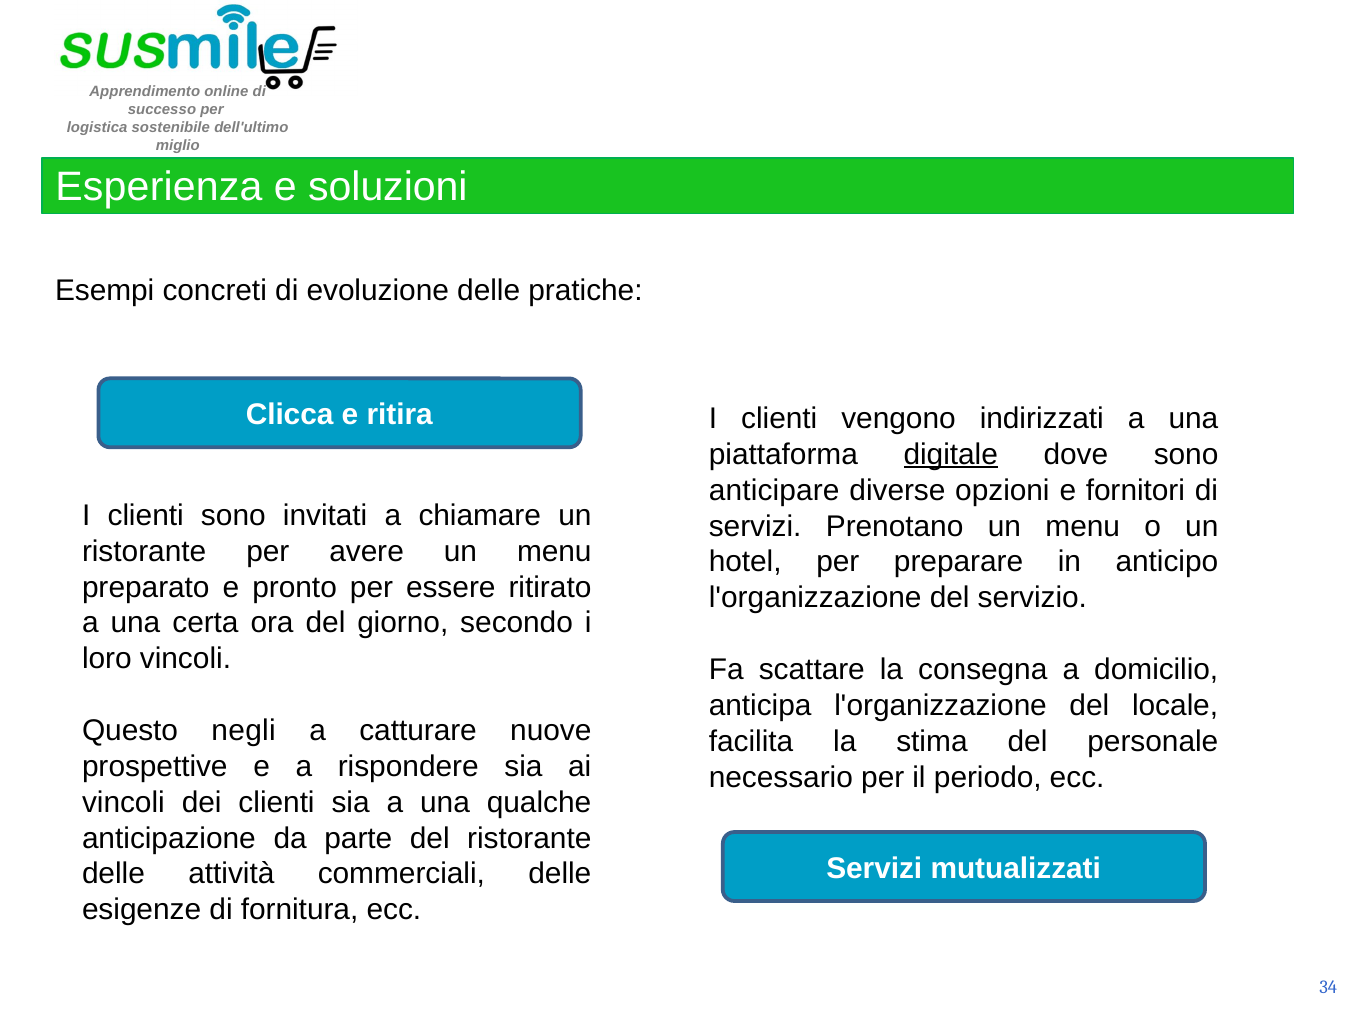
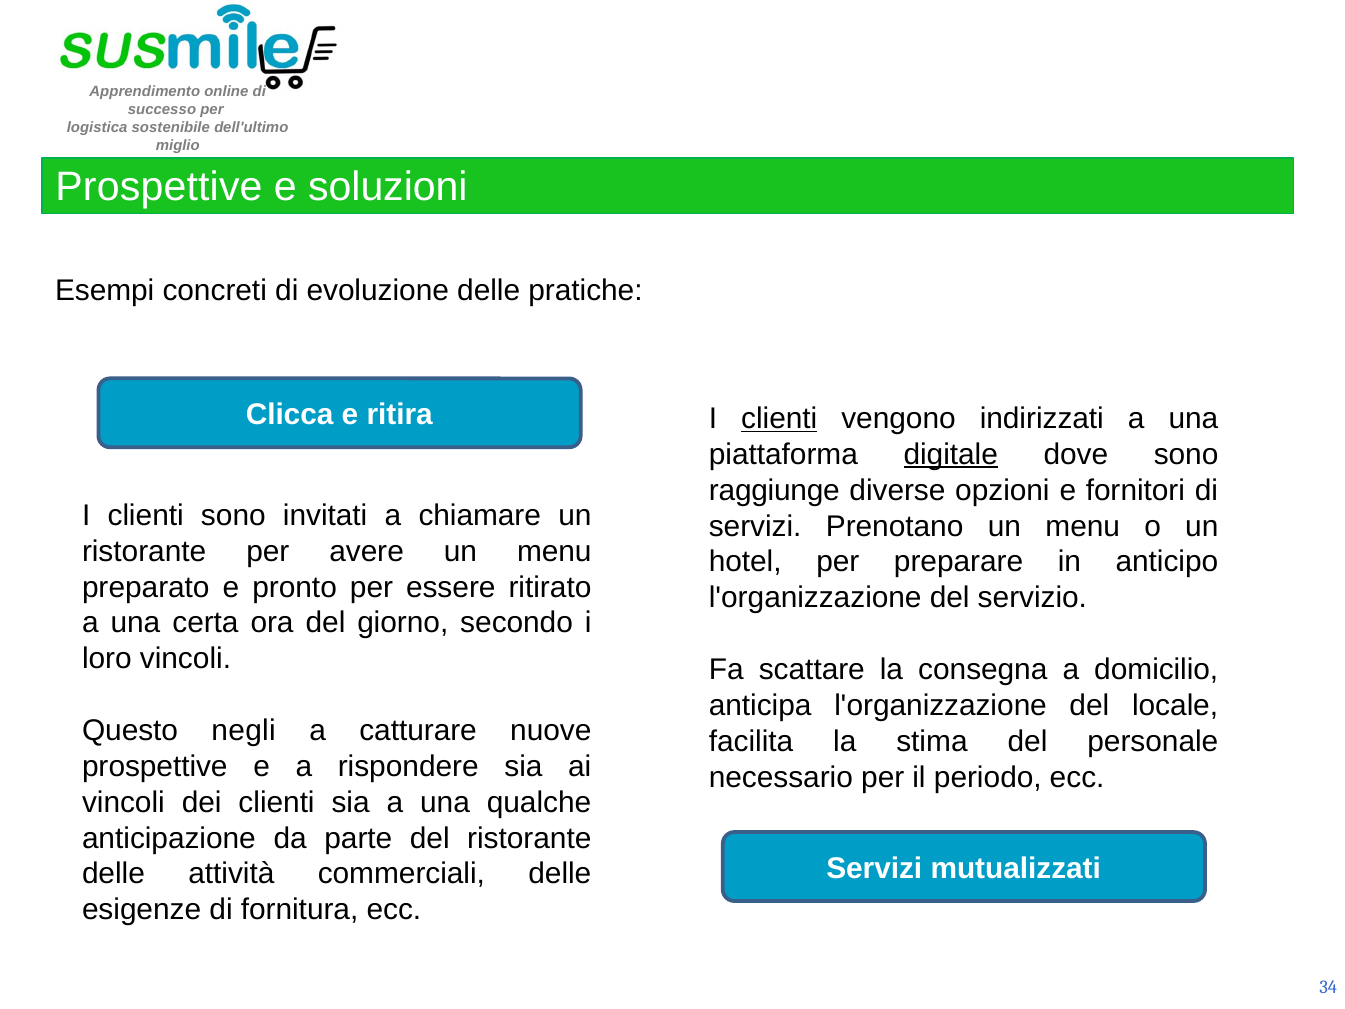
Esperienza: Esperienza -> Prospettive (159, 187)
clienti underline: none -> present (779, 419)
anticipare: anticipare -> raggiunge (774, 490)
